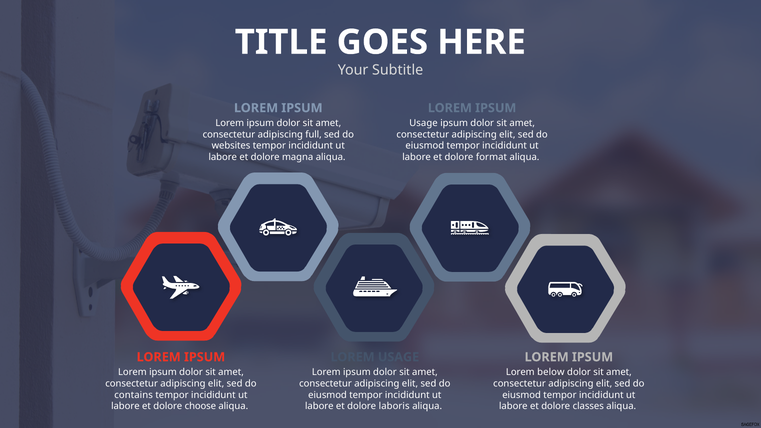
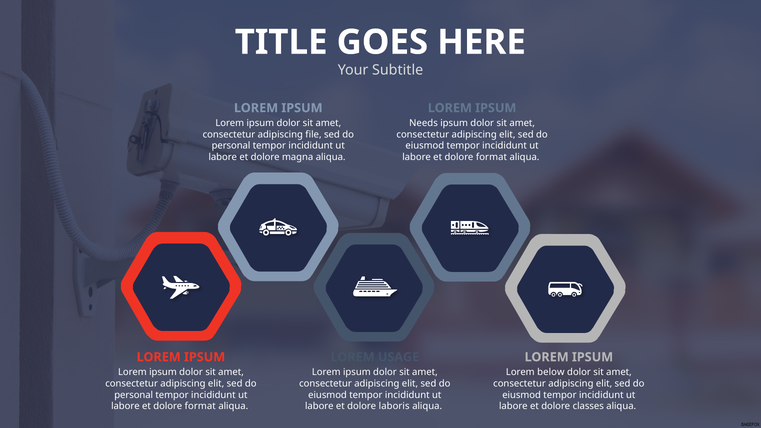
Usage: Usage -> Needs (424, 123)
full: full -> file (313, 134)
websites: websites -> personal (231, 146)
contains: contains -> personal (134, 395)
choose: choose -> format (200, 406)
